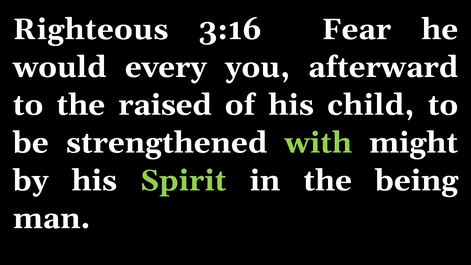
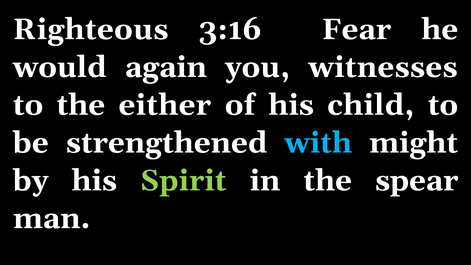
every: every -> again (166, 67)
afterward: afterward -> witnesses (383, 67)
raised: raised -> either (165, 105)
with colour: light green -> light blue (318, 143)
being: being -> spear (417, 181)
